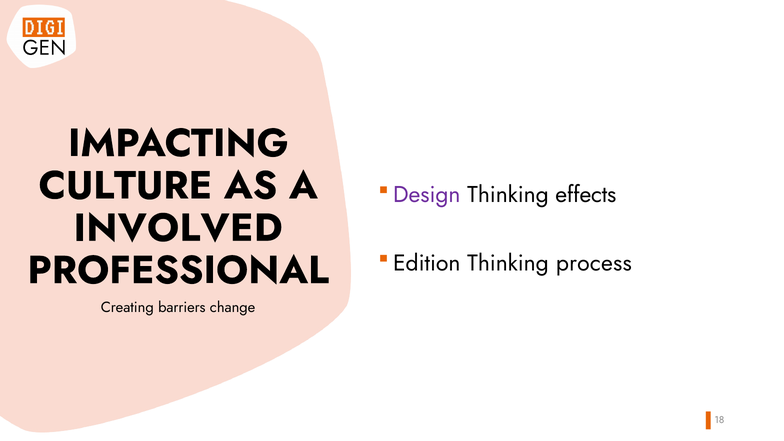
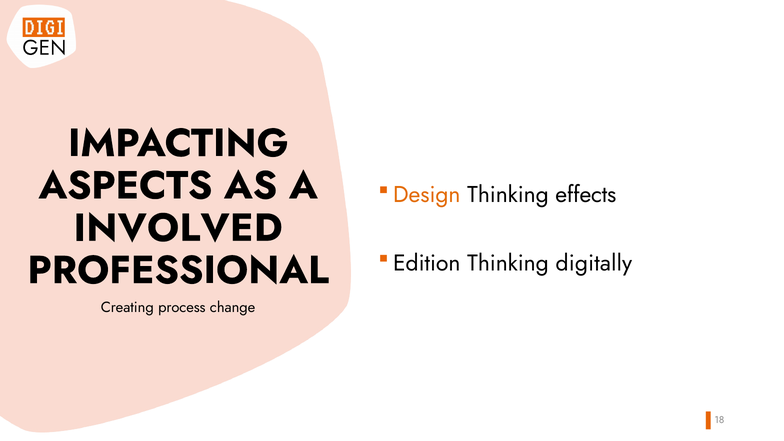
CULTURE: CULTURE -> ASPECTS (125, 186)
Design colour: purple -> orange (427, 195)
process: process -> digitally (594, 263)
barriers: barriers -> process (182, 307)
